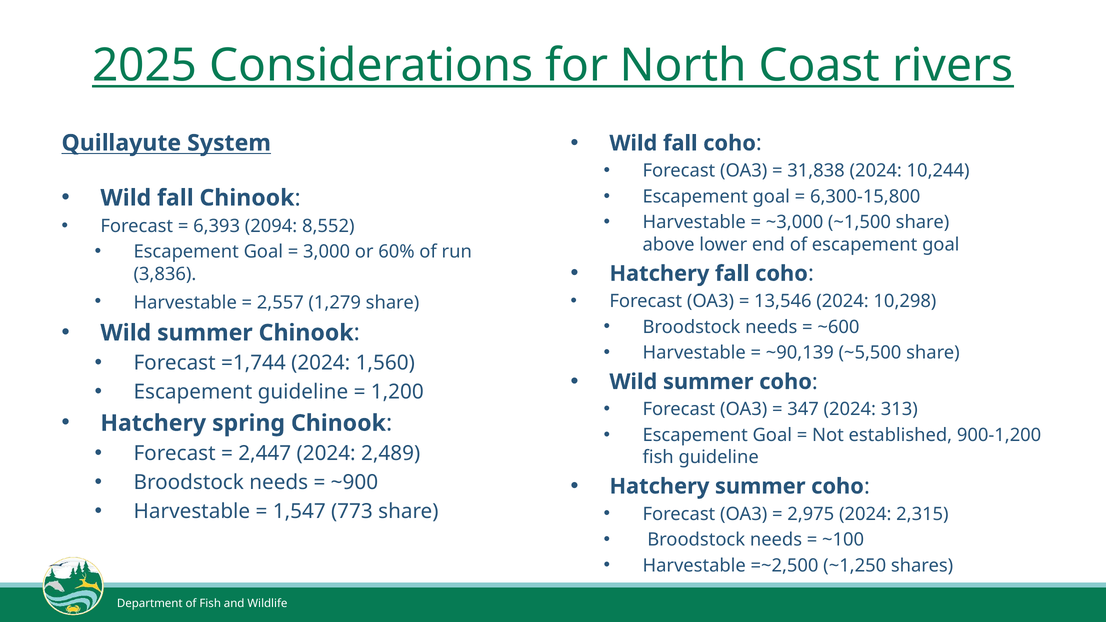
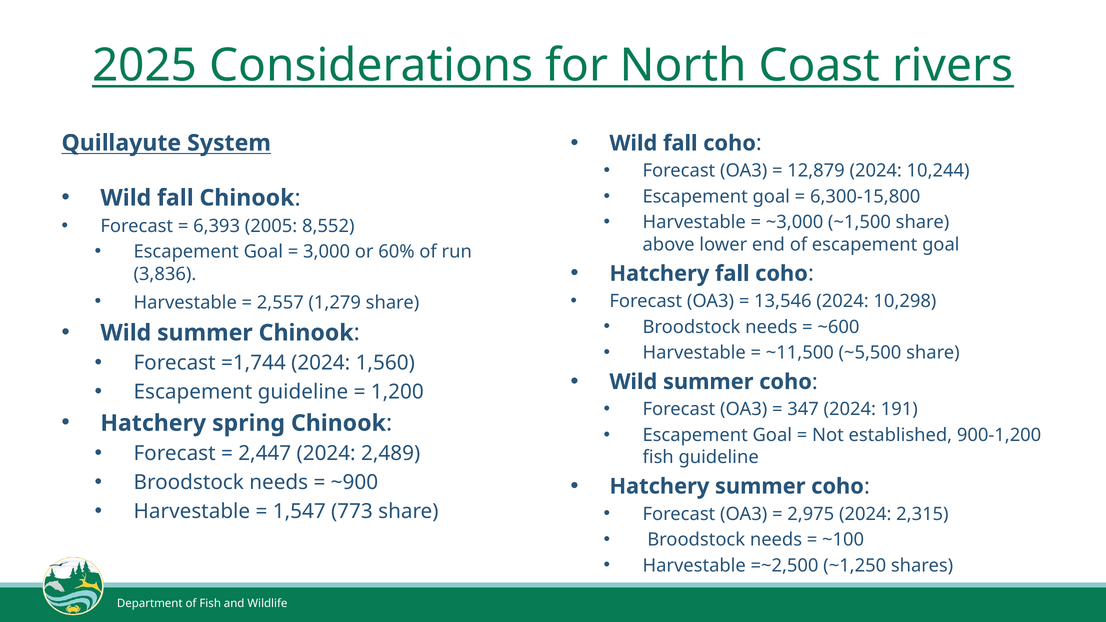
31,838: 31,838 -> 12,879 (816, 171)
2094: 2094 -> 2005 (271, 226)
~90,139: ~90,139 -> ~11,500 (800, 353)
313: 313 -> 191 (899, 409)
